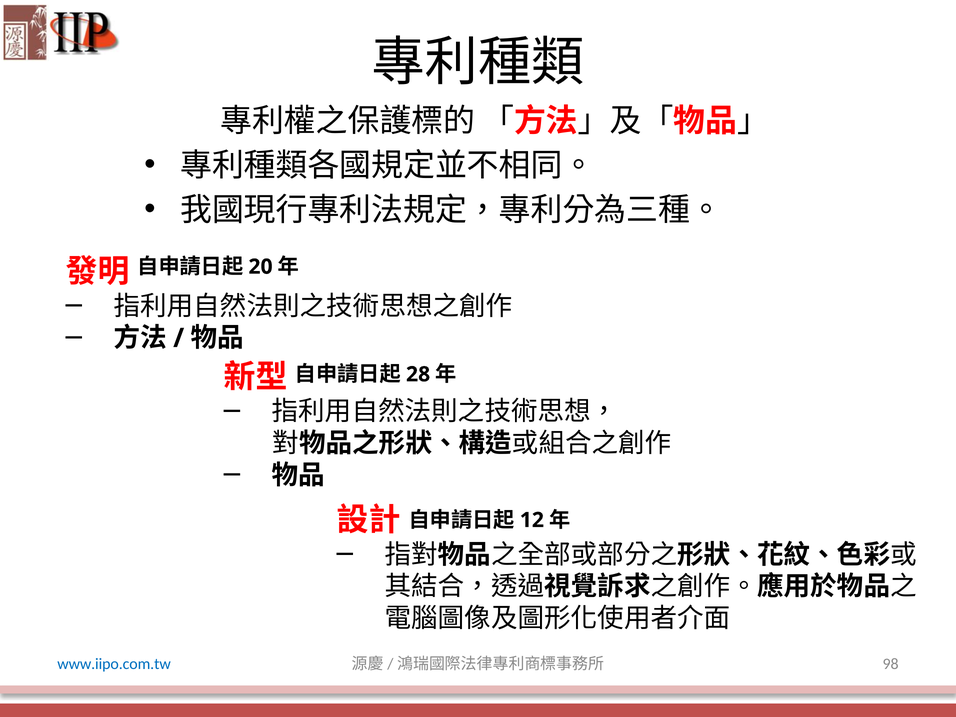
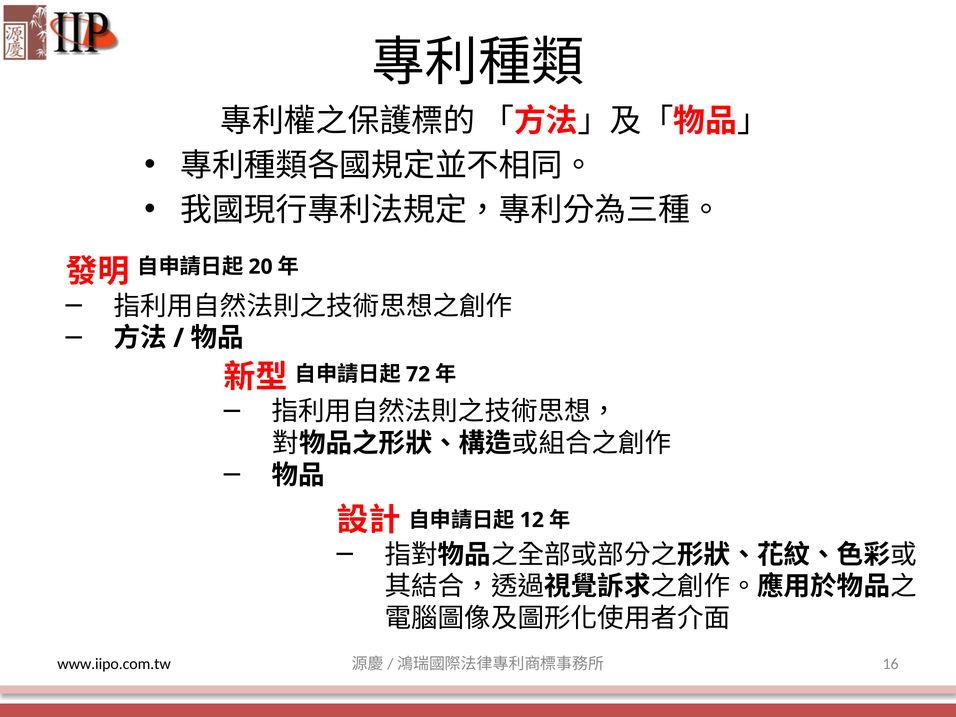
28: 28 -> 72 (418, 374)
www.iipo.com.tw colour: blue -> black (114, 664)
98: 98 -> 16 (891, 664)
